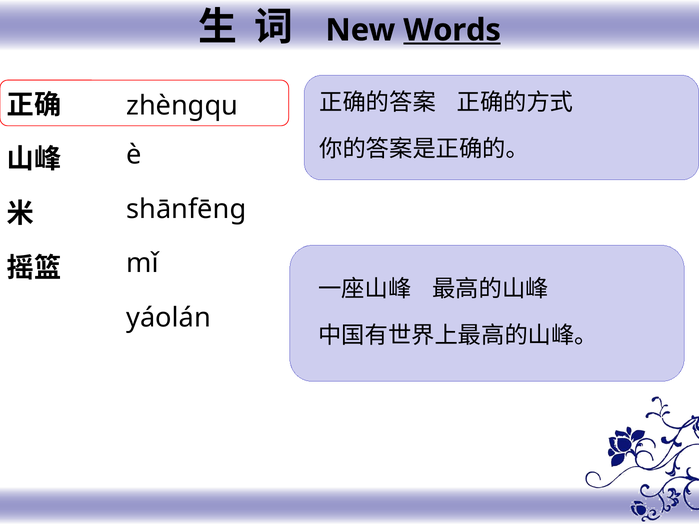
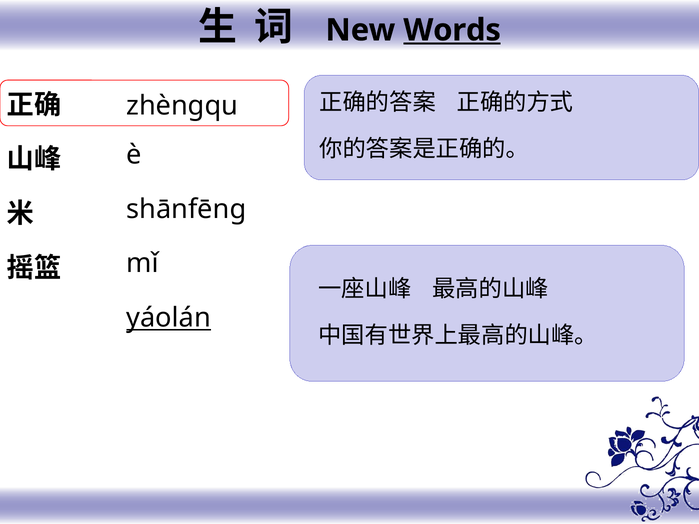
yáolán underline: none -> present (169, 318)
